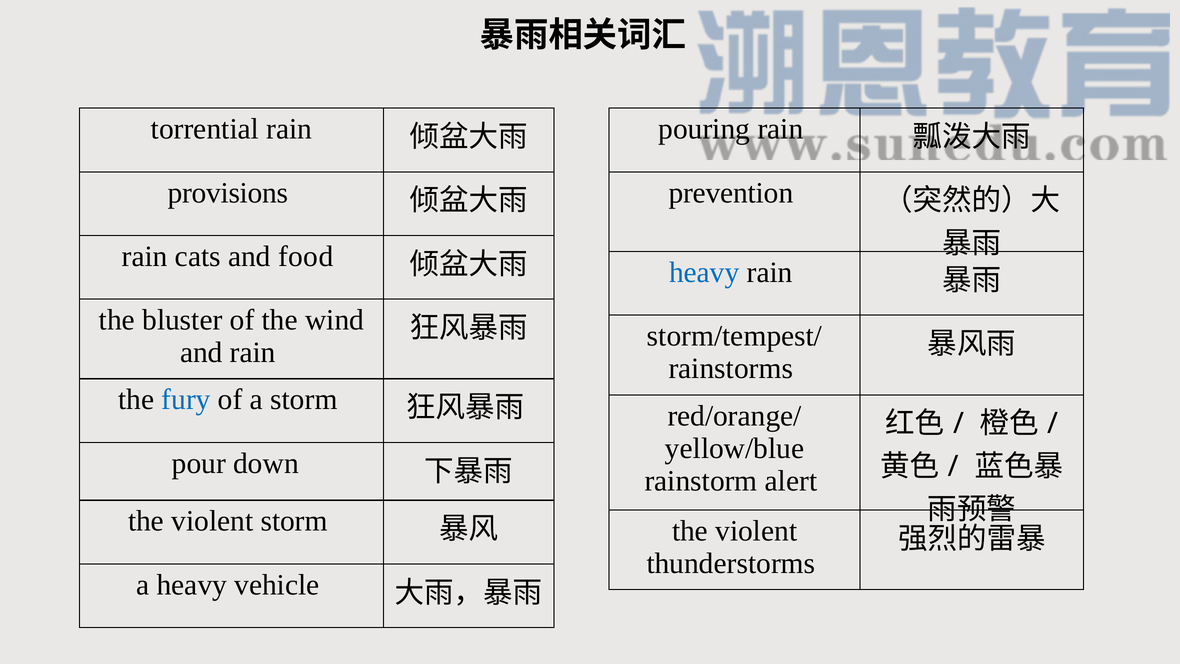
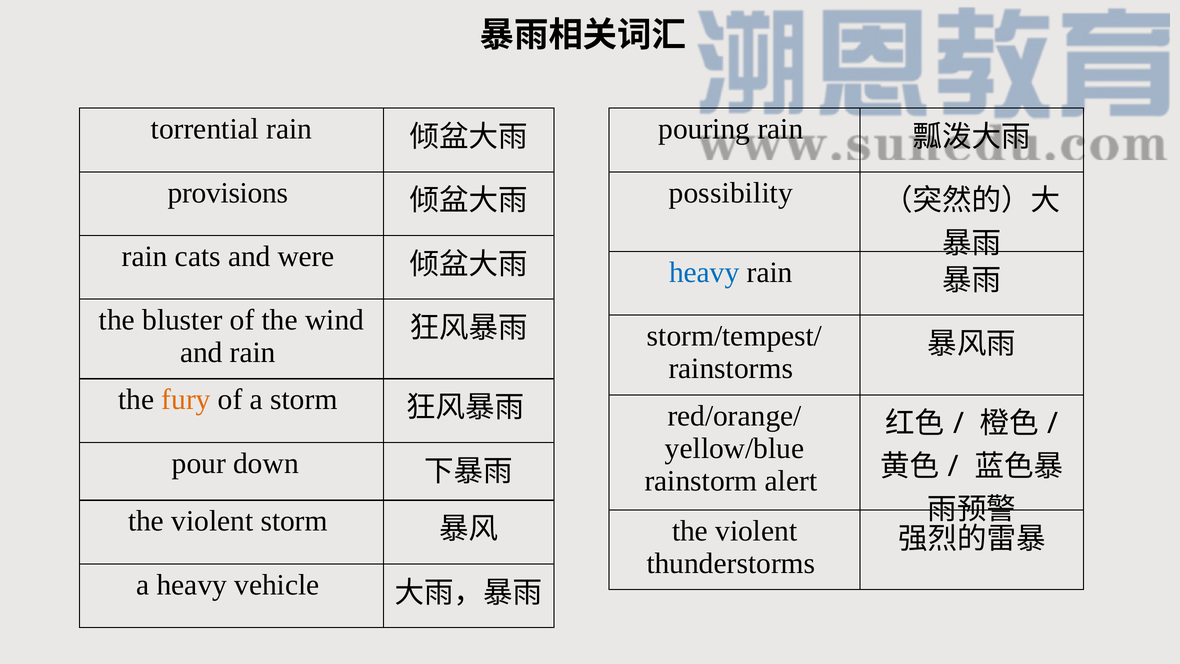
prevention: prevention -> possibility (731, 193)
food: food -> were (306, 256)
fury colour: blue -> orange (186, 400)
